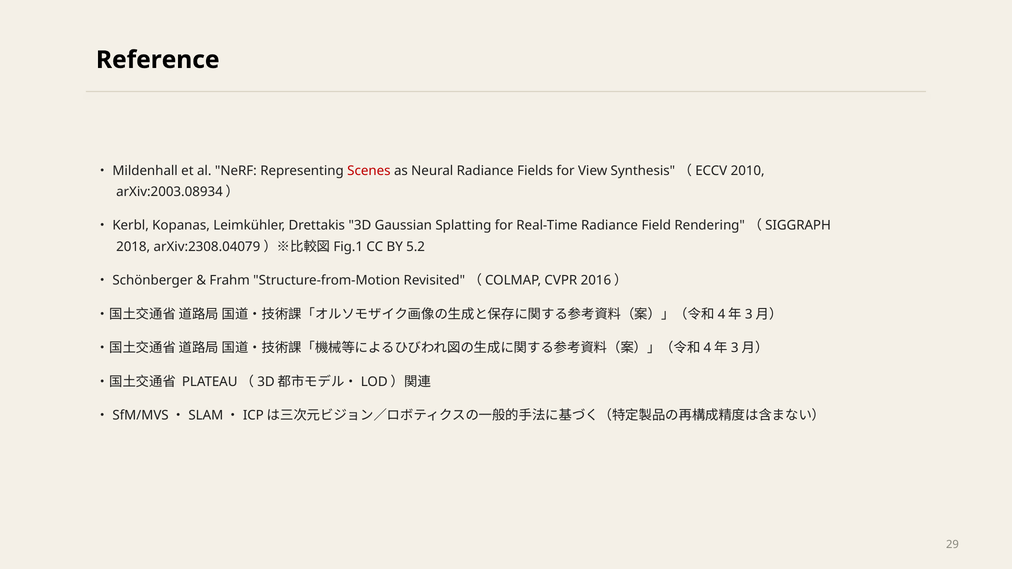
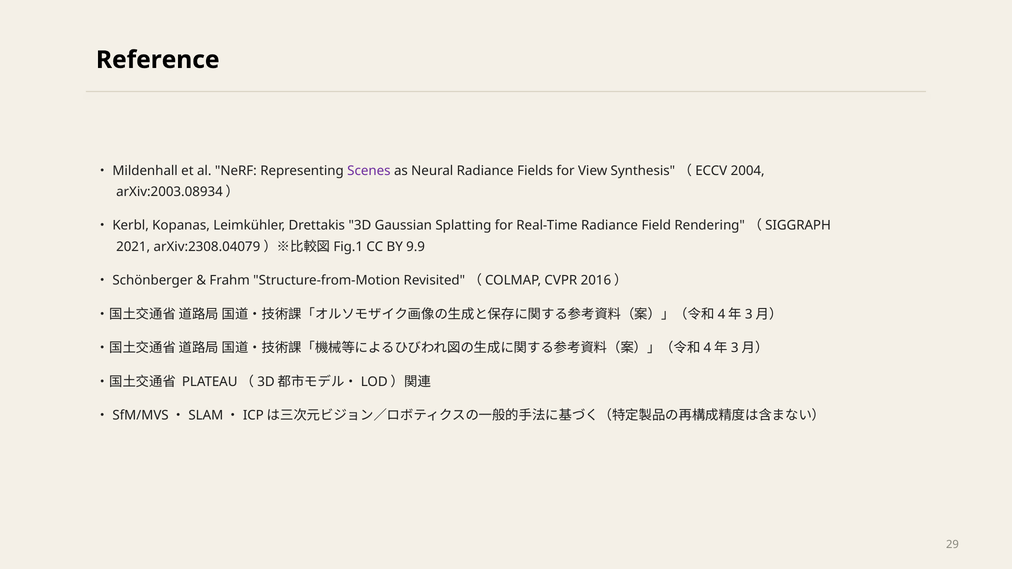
Scenes colour: red -> purple (369, 171)
2010: 2010 -> 2004 (748, 171)
2018: 2018 -> 2021 (133, 247)
5.2: 5.2 -> 9.9 (416, 247)
